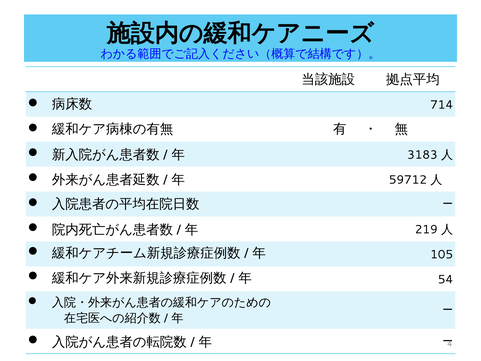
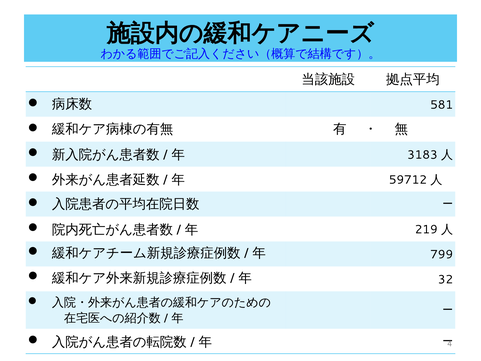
714: 714 -> 581 (442, 105)
105: 105 -> 799 (442, 254)
54: 54 -> 32 (445, 279)
